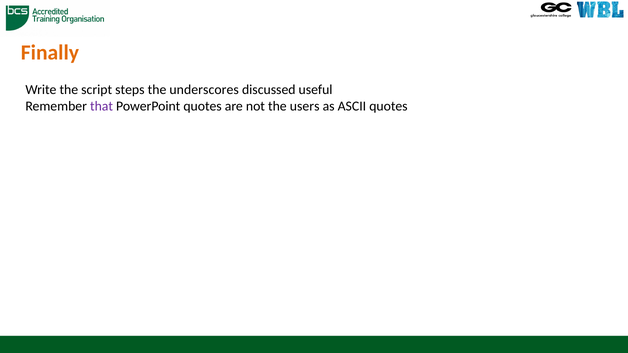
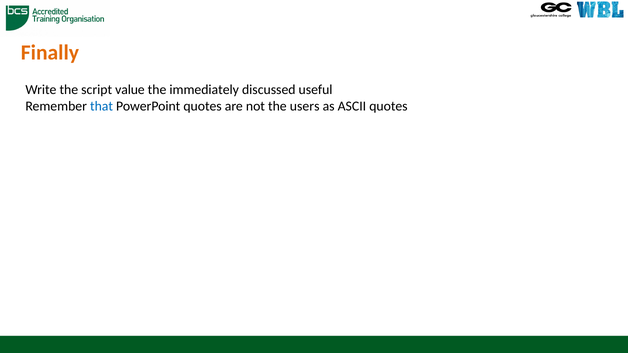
steps: steps -> value (130, 90)
underscores: underscores -> immediately (204, 90)
that colour: purple -> blue (102, 106)
